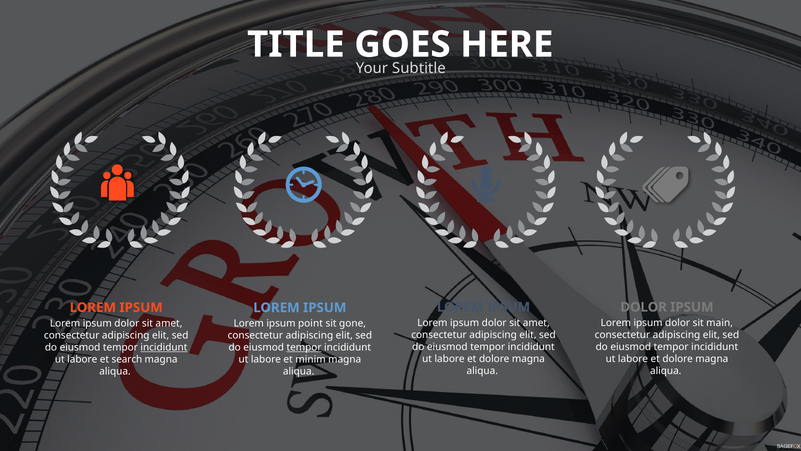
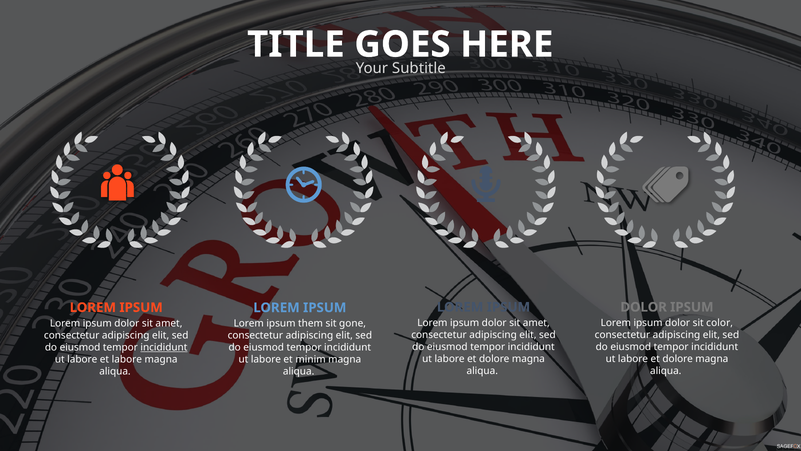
main: main -> color (720, 323)
point: point -> them (310, 323)
tempor underline: present -> none (304, 347)
et search: search -> labore (127, 359)
